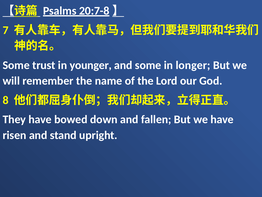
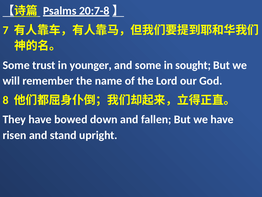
longer: longer -> sought (193, 65)
